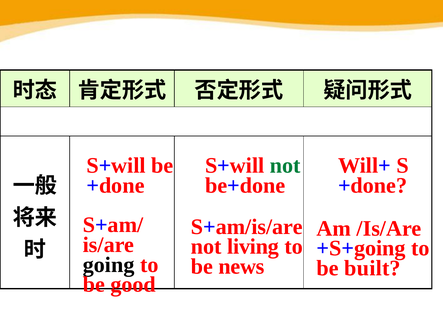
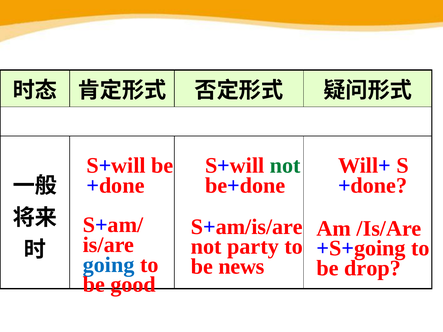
living: living -> party (253, 247)
going colour: black -> blue (109, 265)
built: built -> drop (373, 268)
